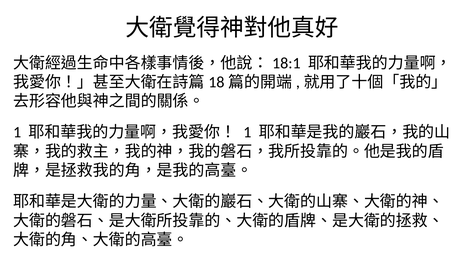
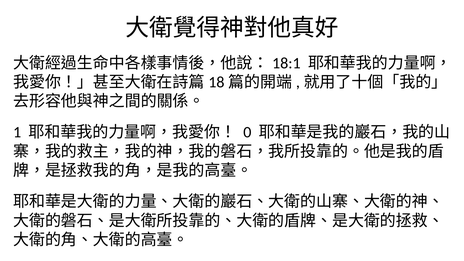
1: 1 -> 0 (247, 132)
